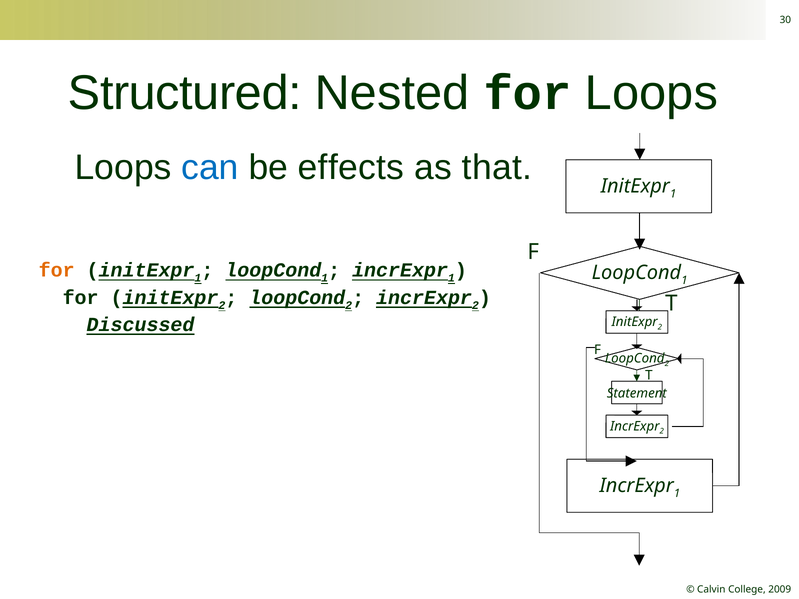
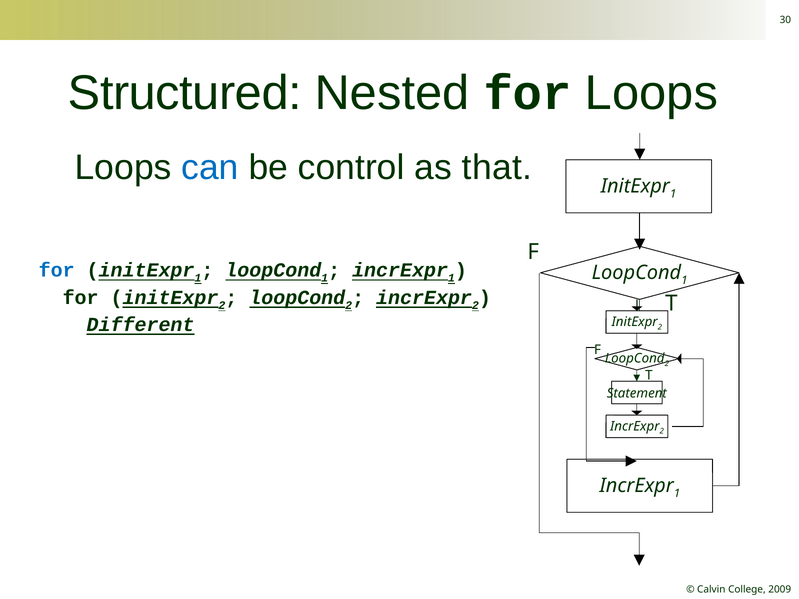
effects: effects -> control (351, 168)
for colour: orange -> blue (57, 270)
Discussed: Discussed -> Different (141, 325)
